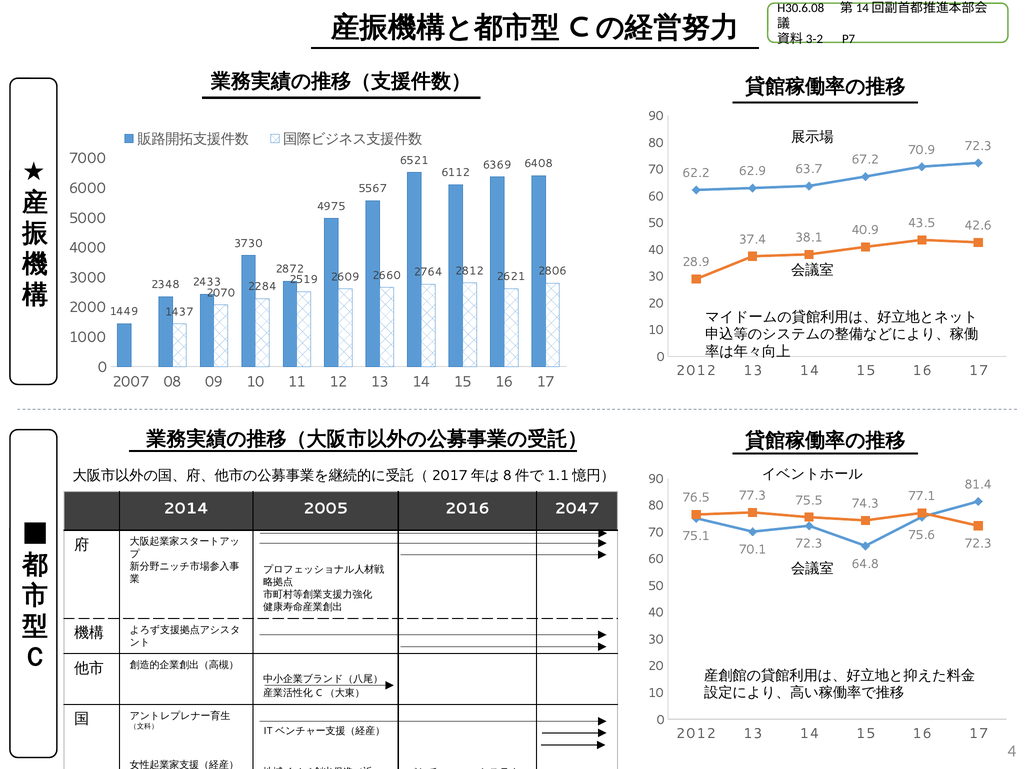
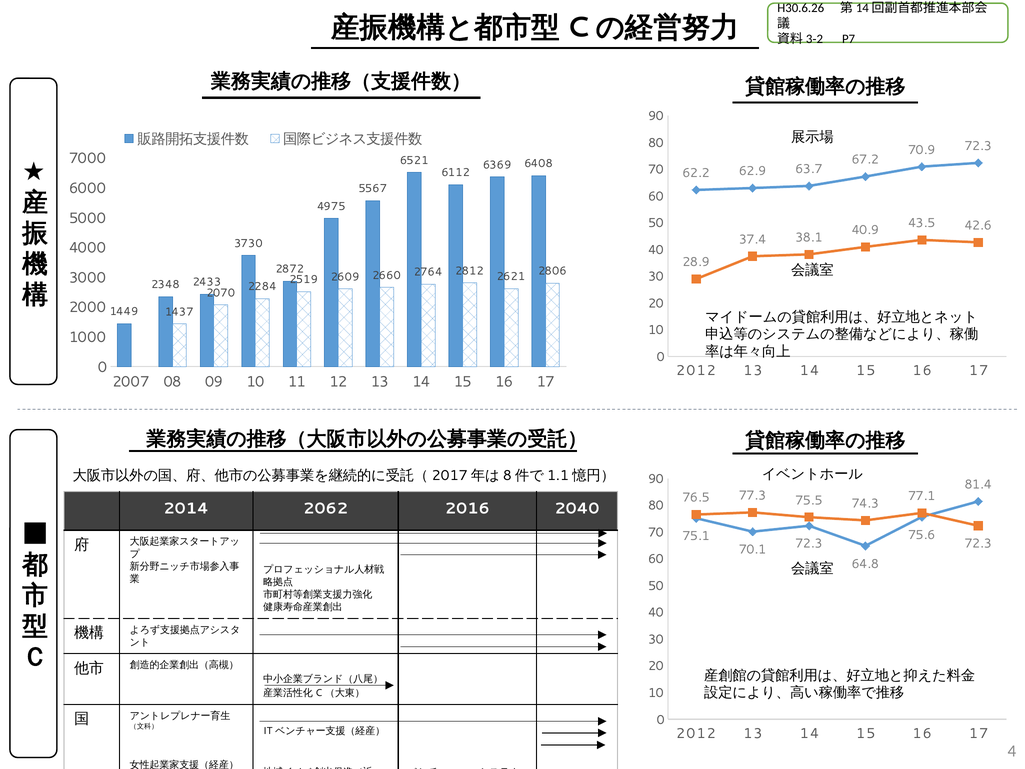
H30.6.08: H30.6.08 -> H30.6.26 (801, 8)
2005: 2005 -> 2062 (326, 509)
2047: 2047 -> 2040 (577, 509)
